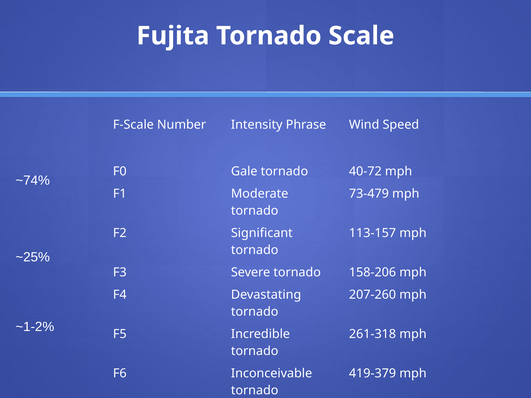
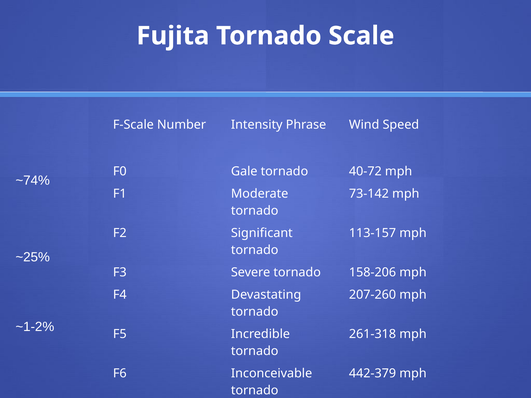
73-479: 73-479 -> 73-142 (369, 194)
419-379: 419-379 -> 442-379 (373, 374)
